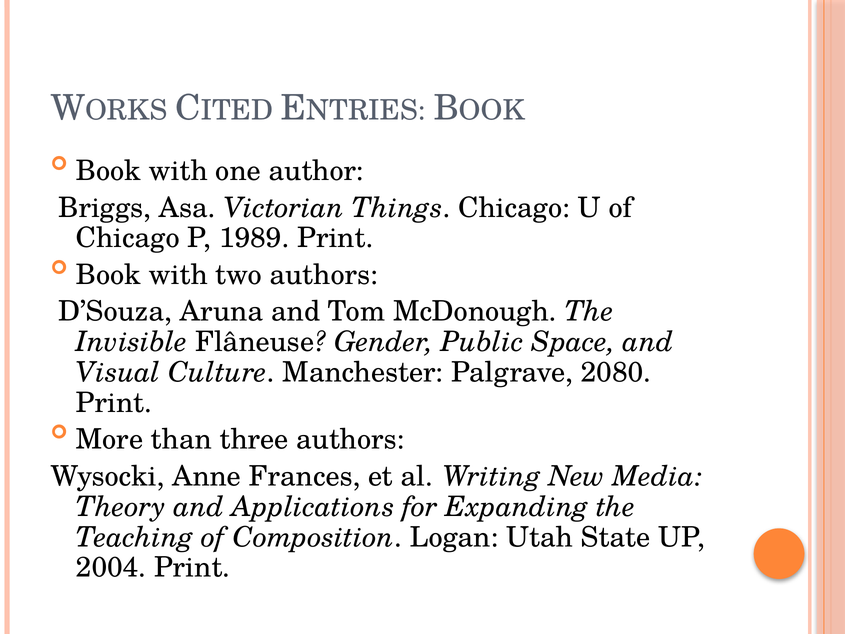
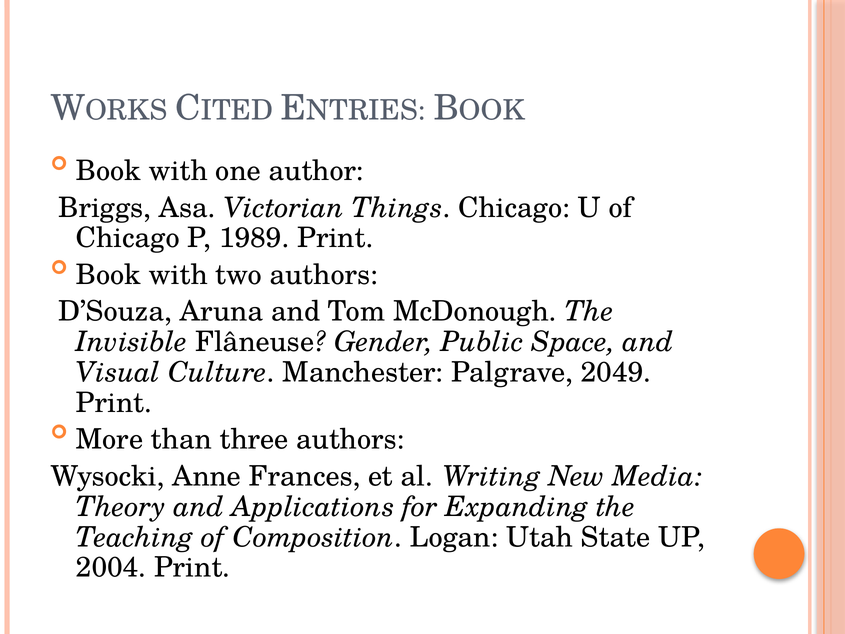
2080: 2080 -> 2049 (616, 372)
